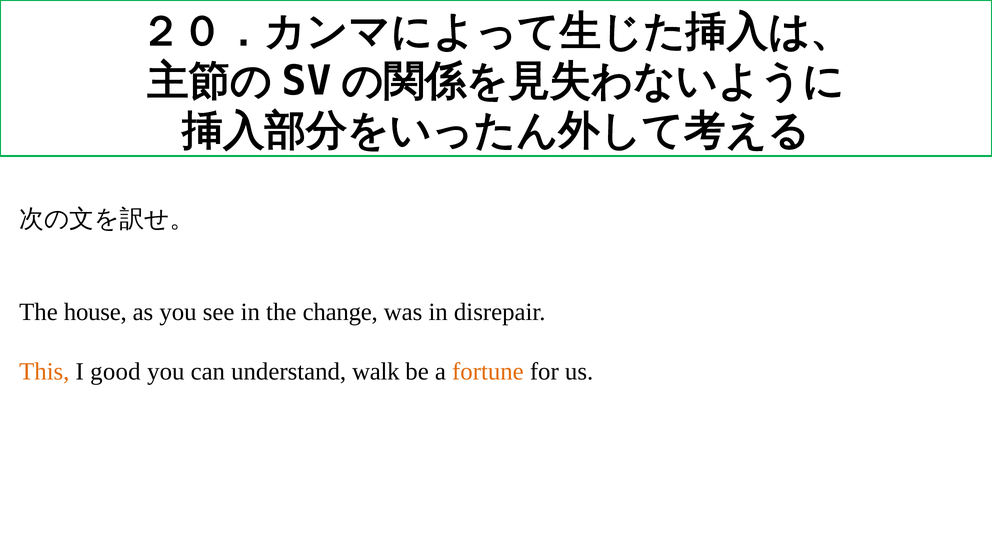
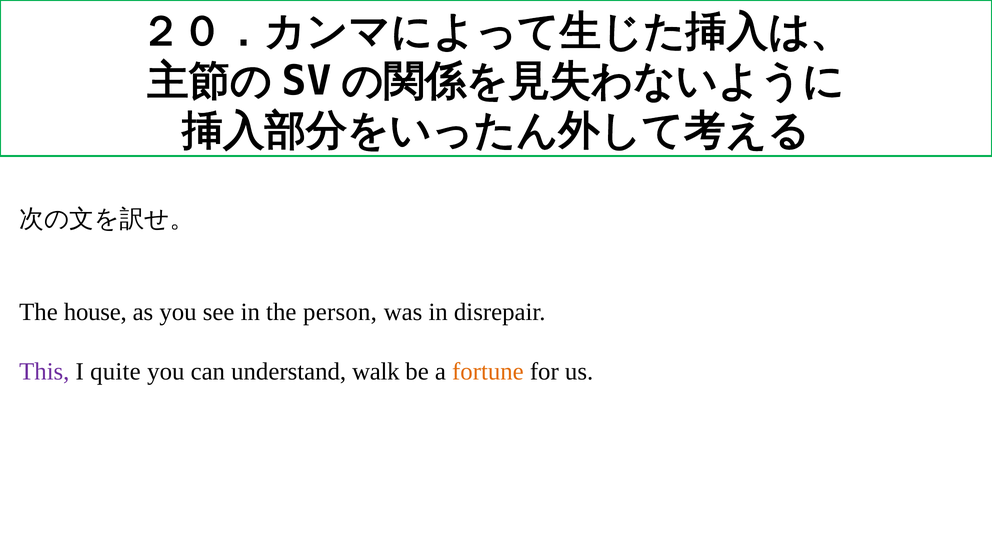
change: change -> person (340, 312)
This colour: orange -> purple (44, 371)
good: good -> quite (115, 371)
